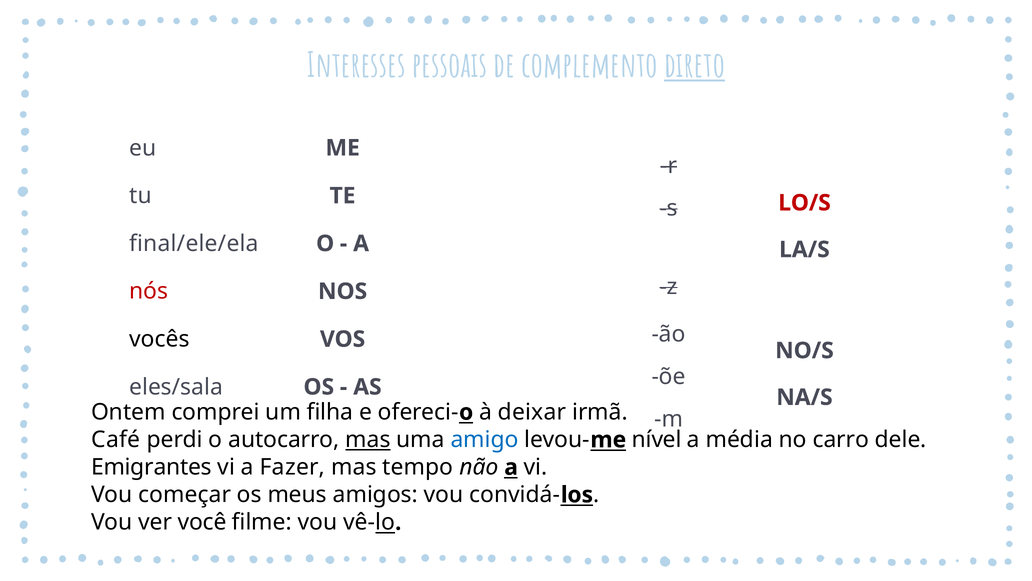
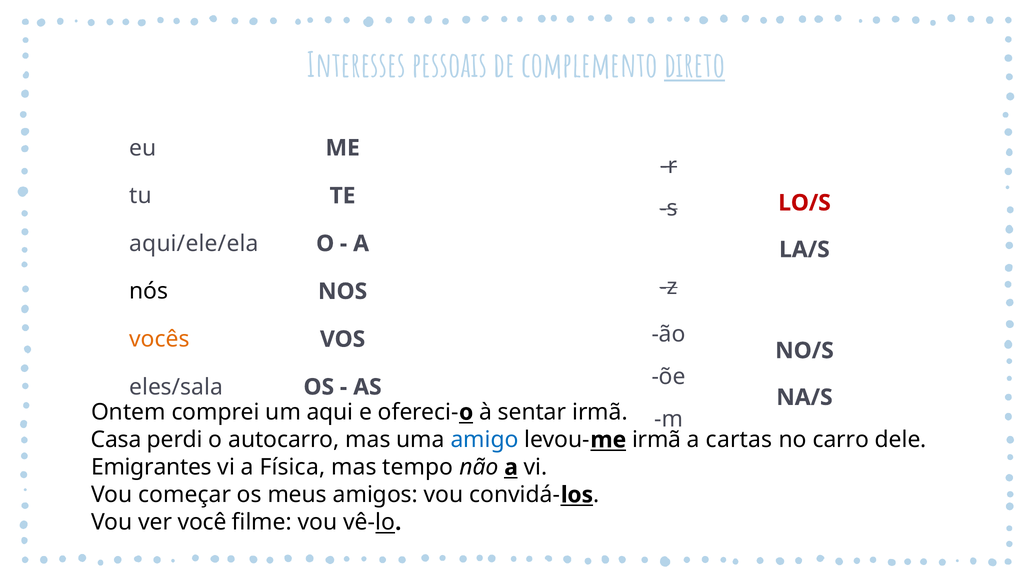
final/ele/ela: final/ele/ela -> aqui/ele/ela (194, 243)
nós colour: red -> black (149, 291)
vocês colour: black -> orange (159, 339)
filha: filha -> aqui (330, 412)
deixar: deixar -> sentar (532, 412)
Café: Café -> Casa (116, 439)
mas underline: present -> none (368, 439)
levou-me nível: nível -> irmã (657, 439)
média: média -> cartas (739, 439)
Fazer: Fazer -> Física (292, 467)
